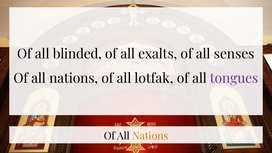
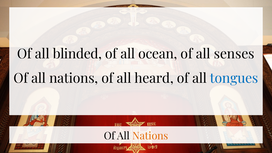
exalts: exalts -> ocean (158, 54)
lotfak: lotfak -> heard (154, 78)
tongues colour: purple -> blue (234, 78)
